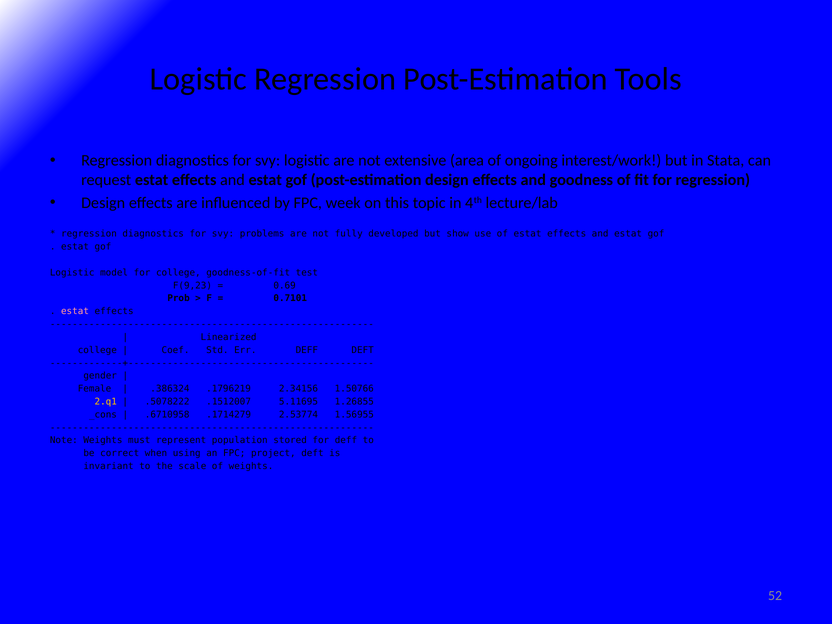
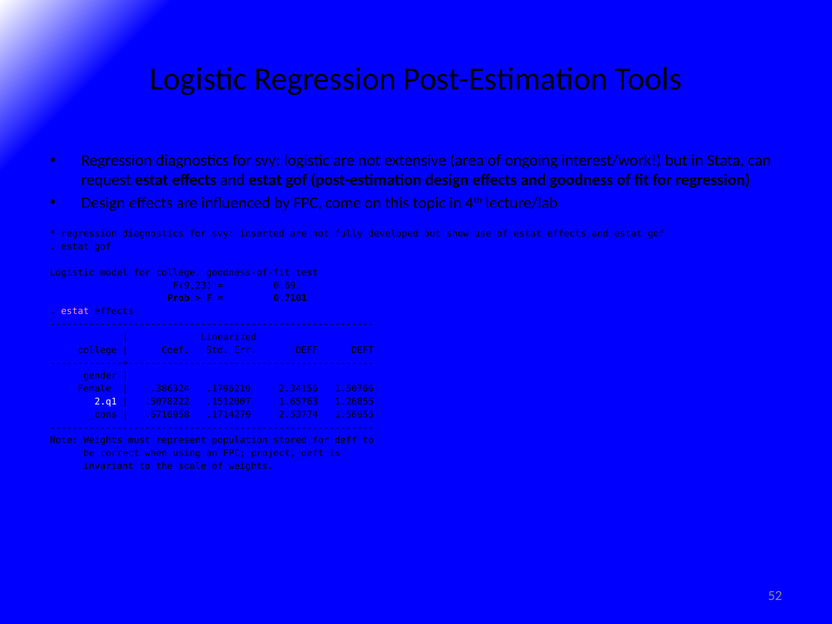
week: week -> come (343, 203)
problems: problems -> inserted (262, 234)
2.q1 colour: yellow -> white (106, 402)
5.11695: 5.11695 -> 1.65763 (298, 402)
